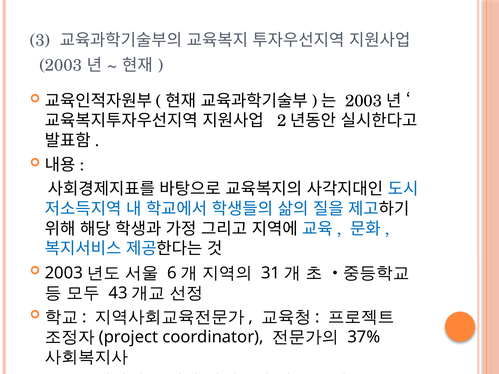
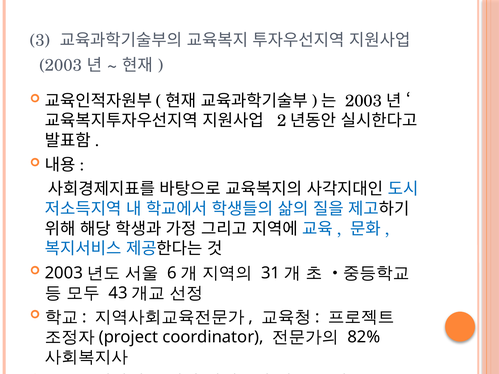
37%: 37% -> 82% (364, 337)
